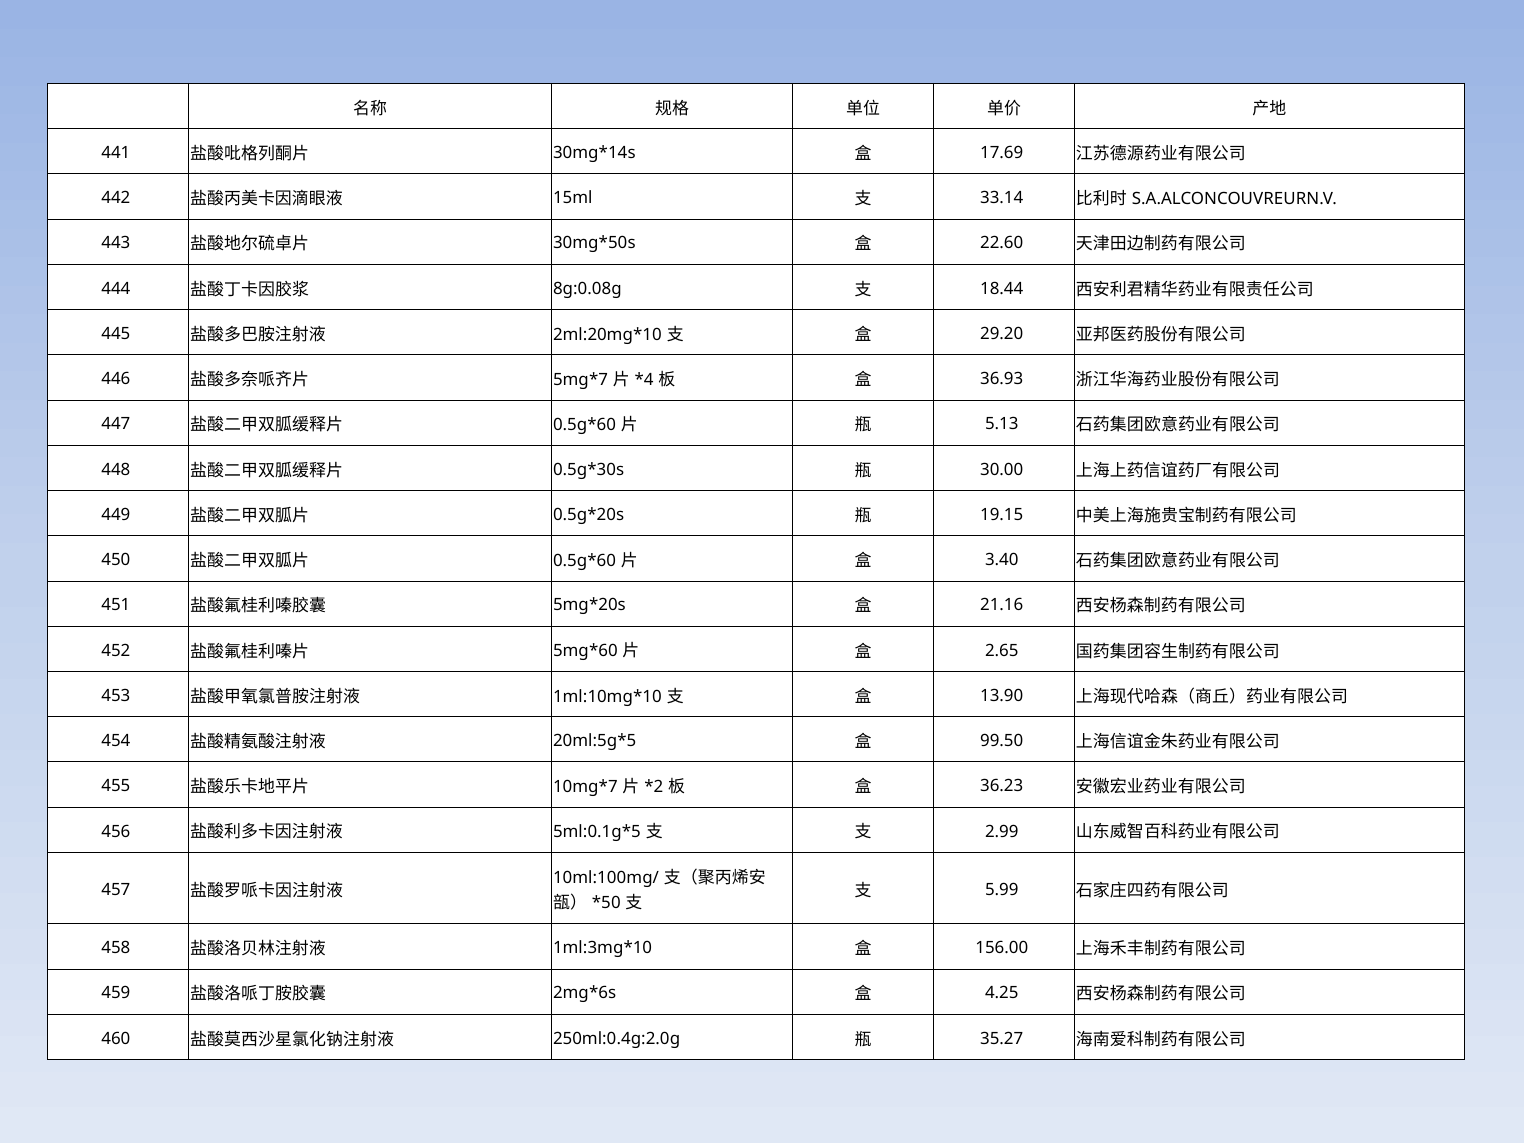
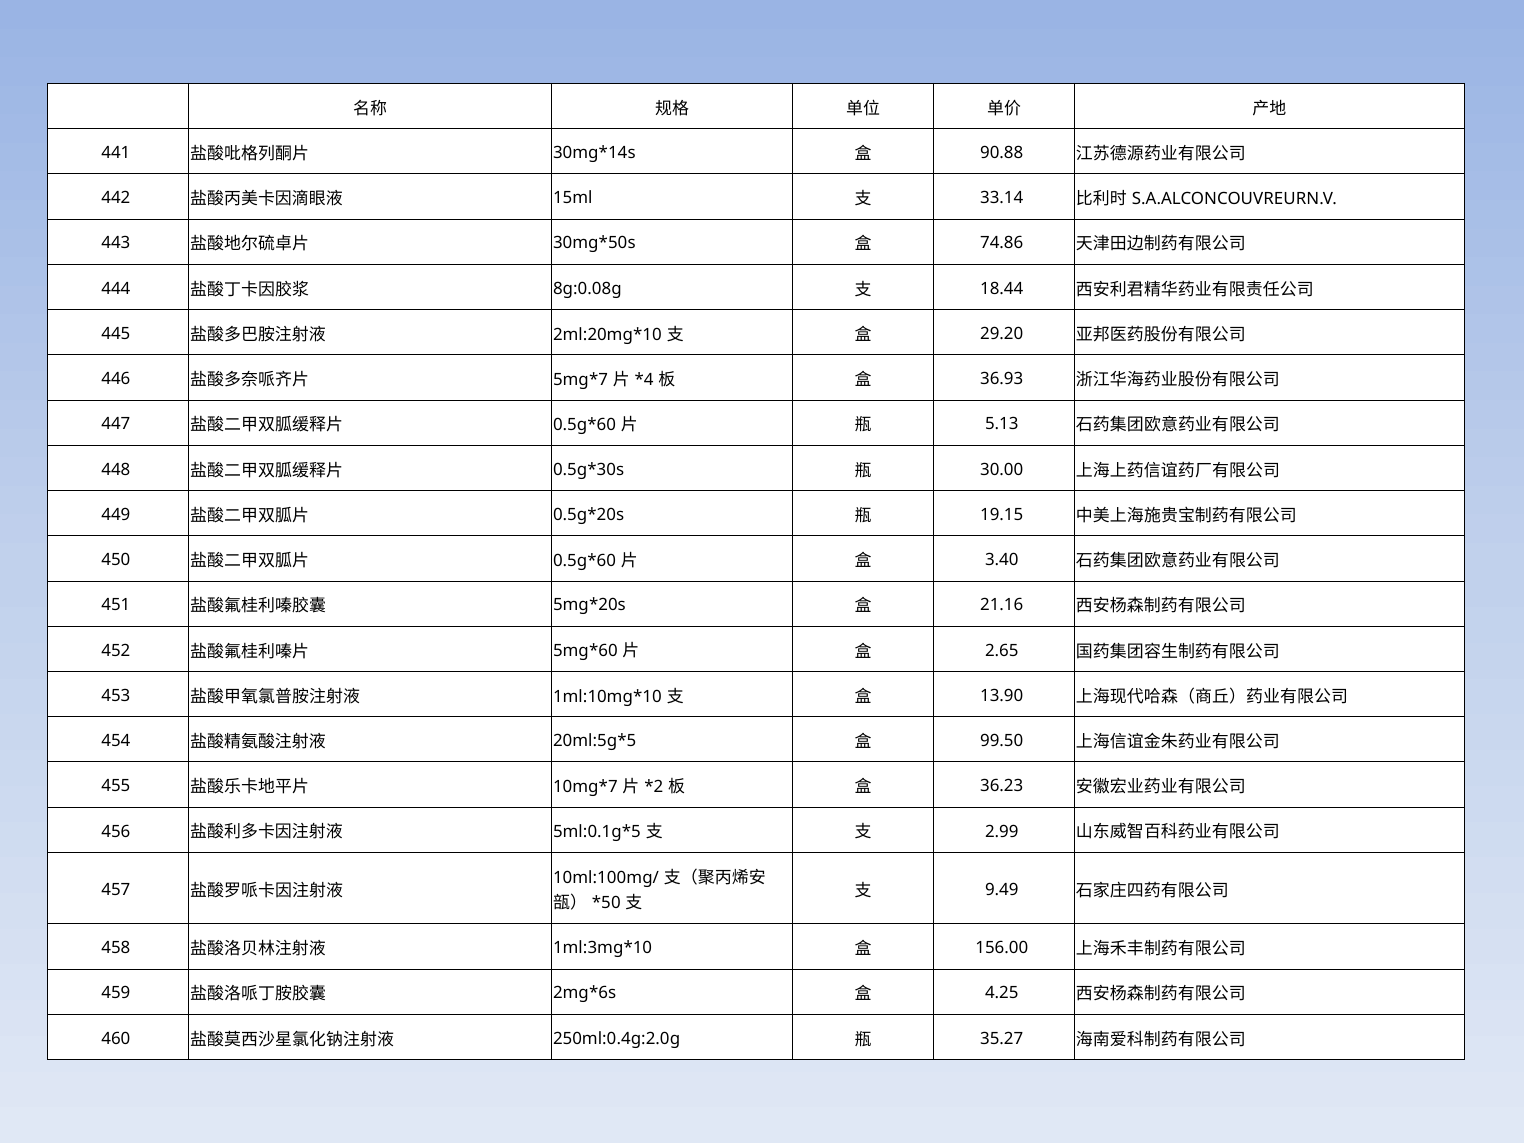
17.69: 17.69 -> 90.88 (1002, 153)
22.60: 22.60 -> 74.86 (1002, 243)
5.99: 5.99 -> 9.49 (1002, 890)
